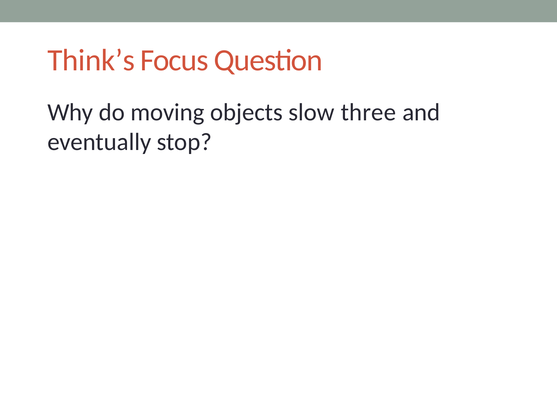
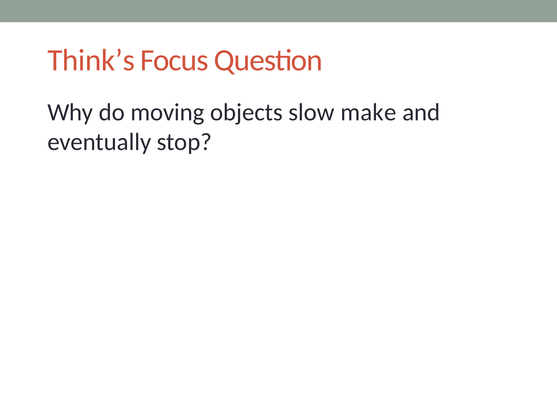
three: three -> make (368, 112)
